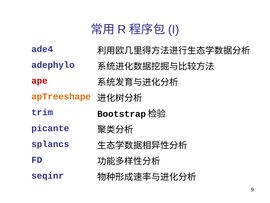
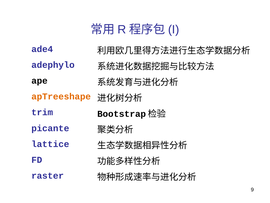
ape colour: red -> black (39, 81)
splancs: splancs -> lattice (50, 144)
seqinr: seqinr -> raster (48, 175)
